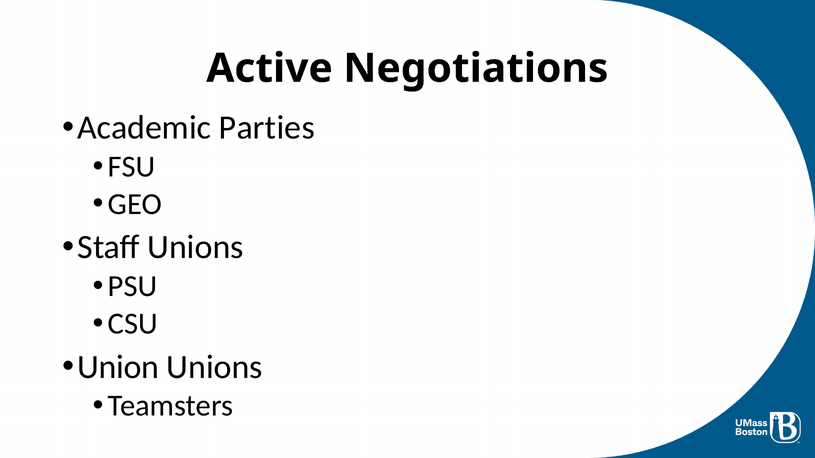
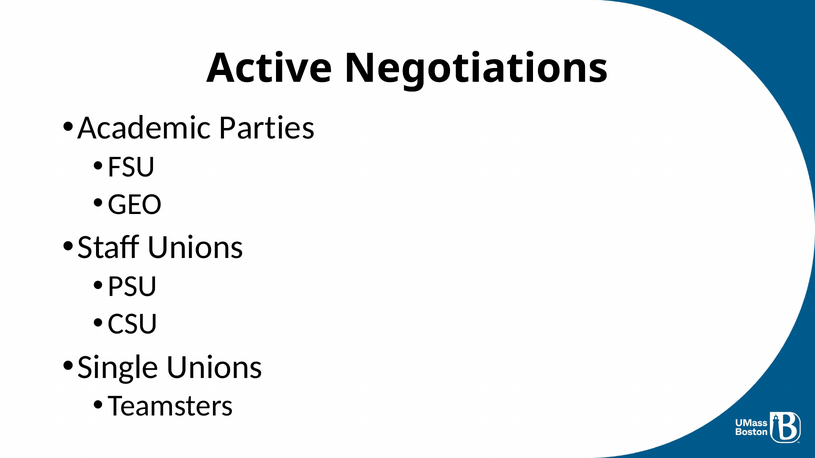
Union: Union -> Single (118, 367)
